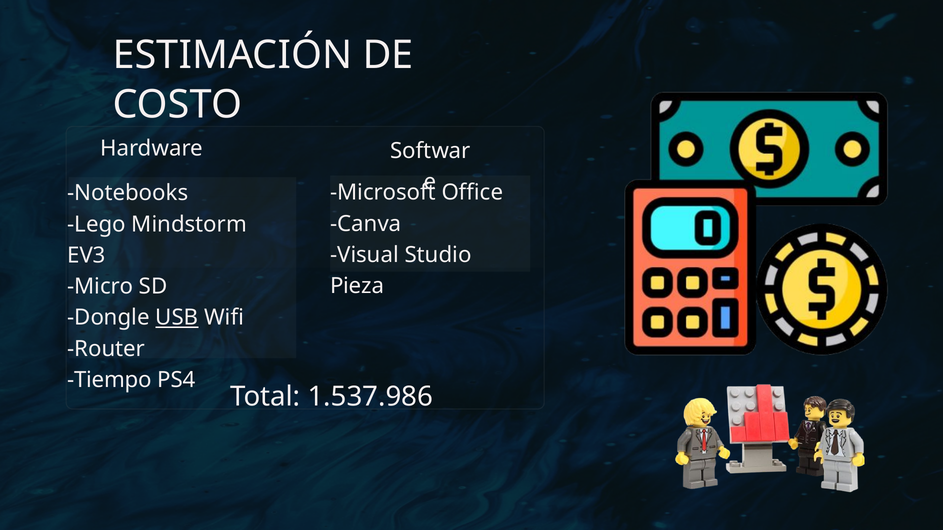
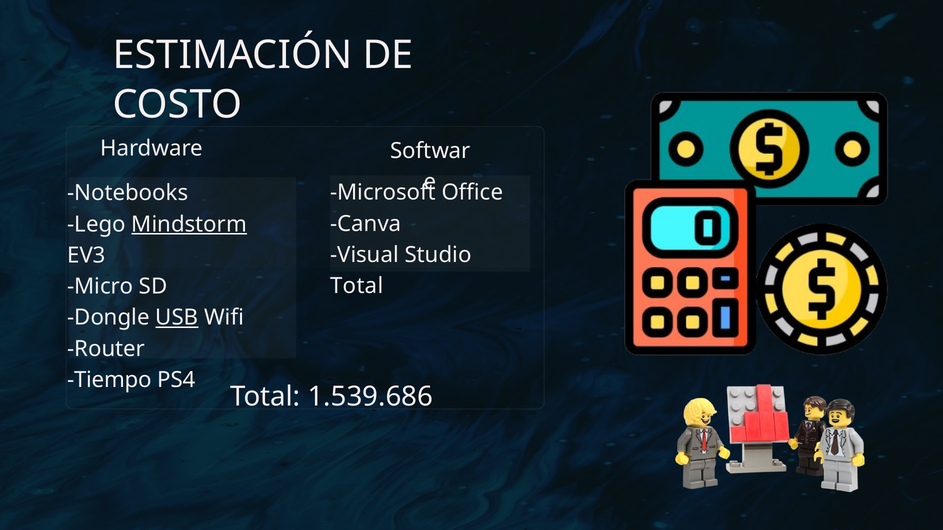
Mindstorm underline: none -> present (189, 224)
Pieza: Pieza -> Total (357, 286)
1.537.986: 1.537.986 -> 1.539.686 (370, 397)
